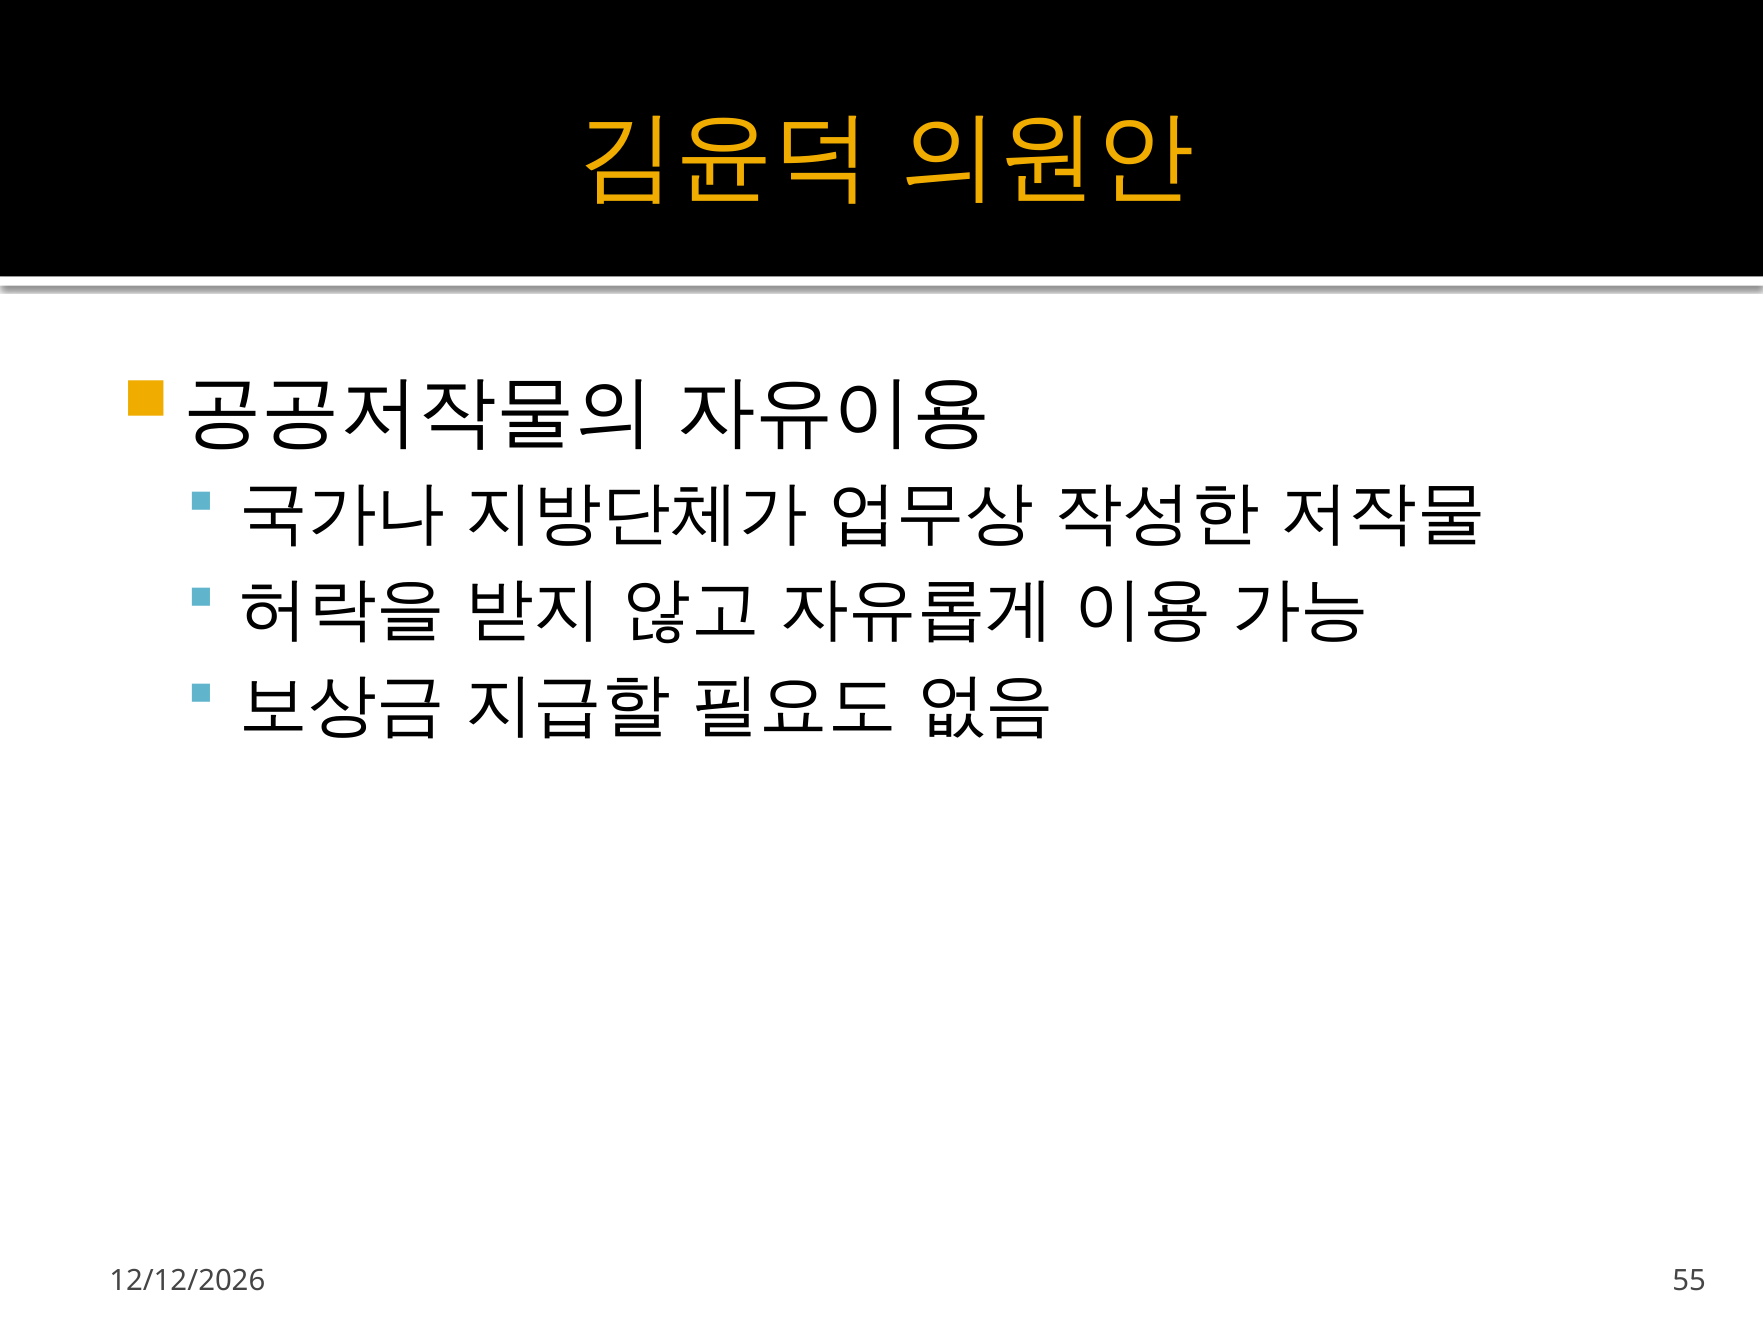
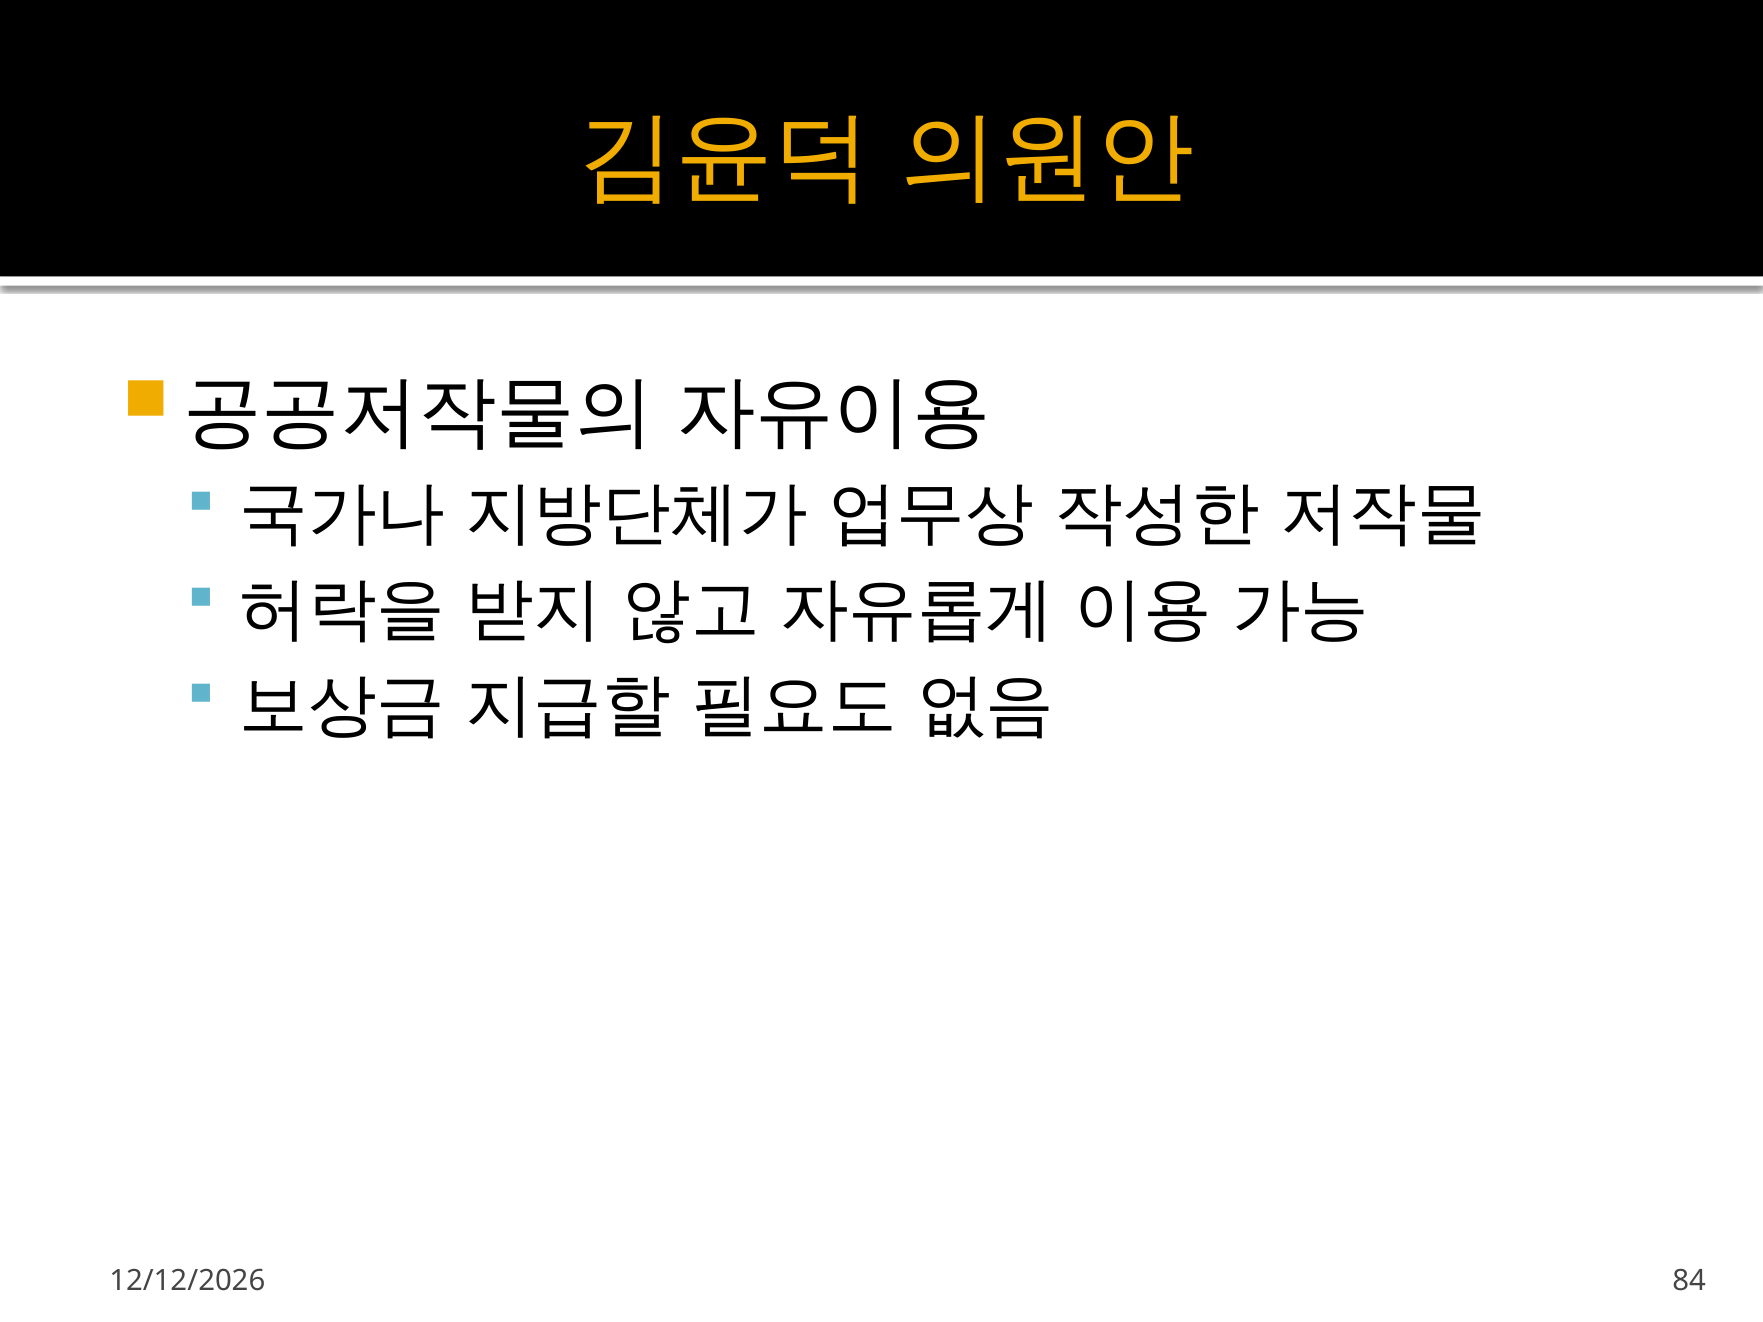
55: 55 -> 84 (1689, 1281)
